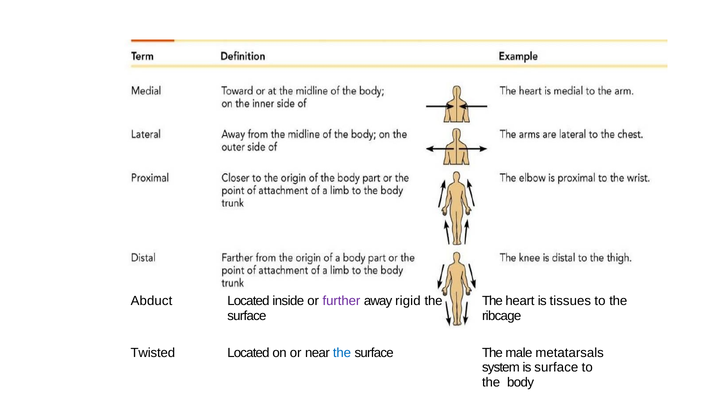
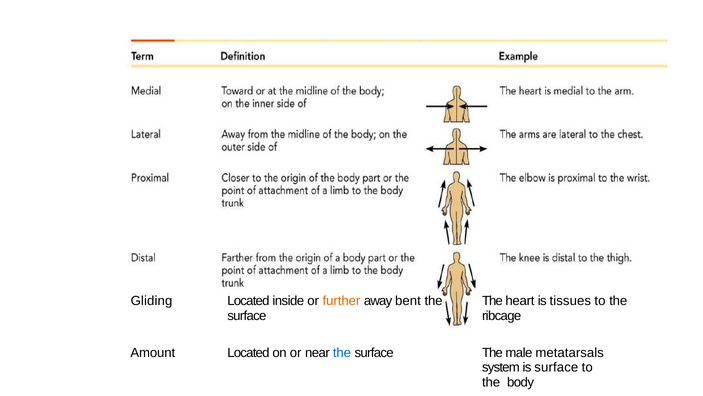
Abduct: Abduct -> Gliding (151, 300)
further colour: purple -> orange (341, 300)
rigid: rigid -> bent (408, 300)
Twisted: Twisted -> Amount (153, 352)
